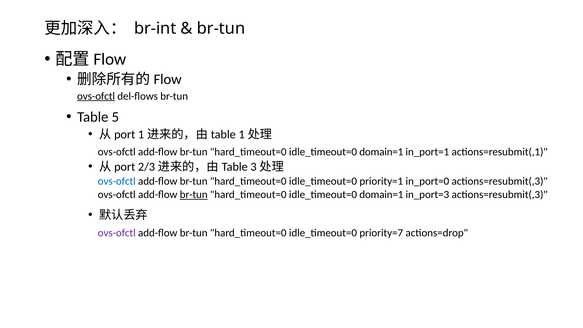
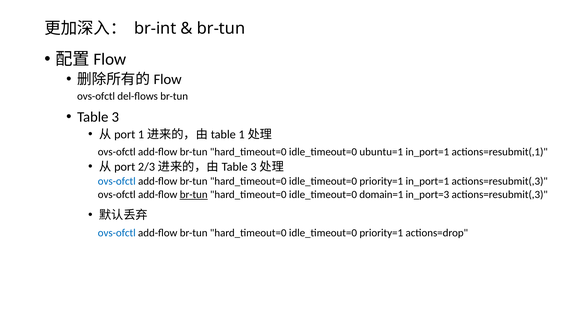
ovs-ofctl underline: present -> none (96, 96)
5: 5 -> 3 (115, 117)
domain=1: domain=1 -> ubuntu=1 (381, 152)
priority=1 in_port=0: in_port=0 -> in_port=1 (427, 181)
ovs-ofctl colour: purple -> blue (117, 233)
priority=7: priority=7 -> priority=1 (381, 233)
